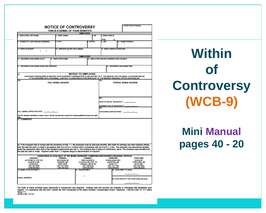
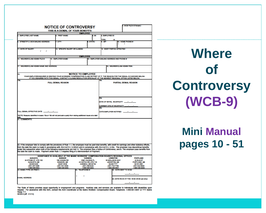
Within: Within -> Where (212, 54)
WCB-9 colour: orange -> purple (212, 102)
40: 40 -> 10 (218, 144)
20: 20 -> 51 (238, 144)
